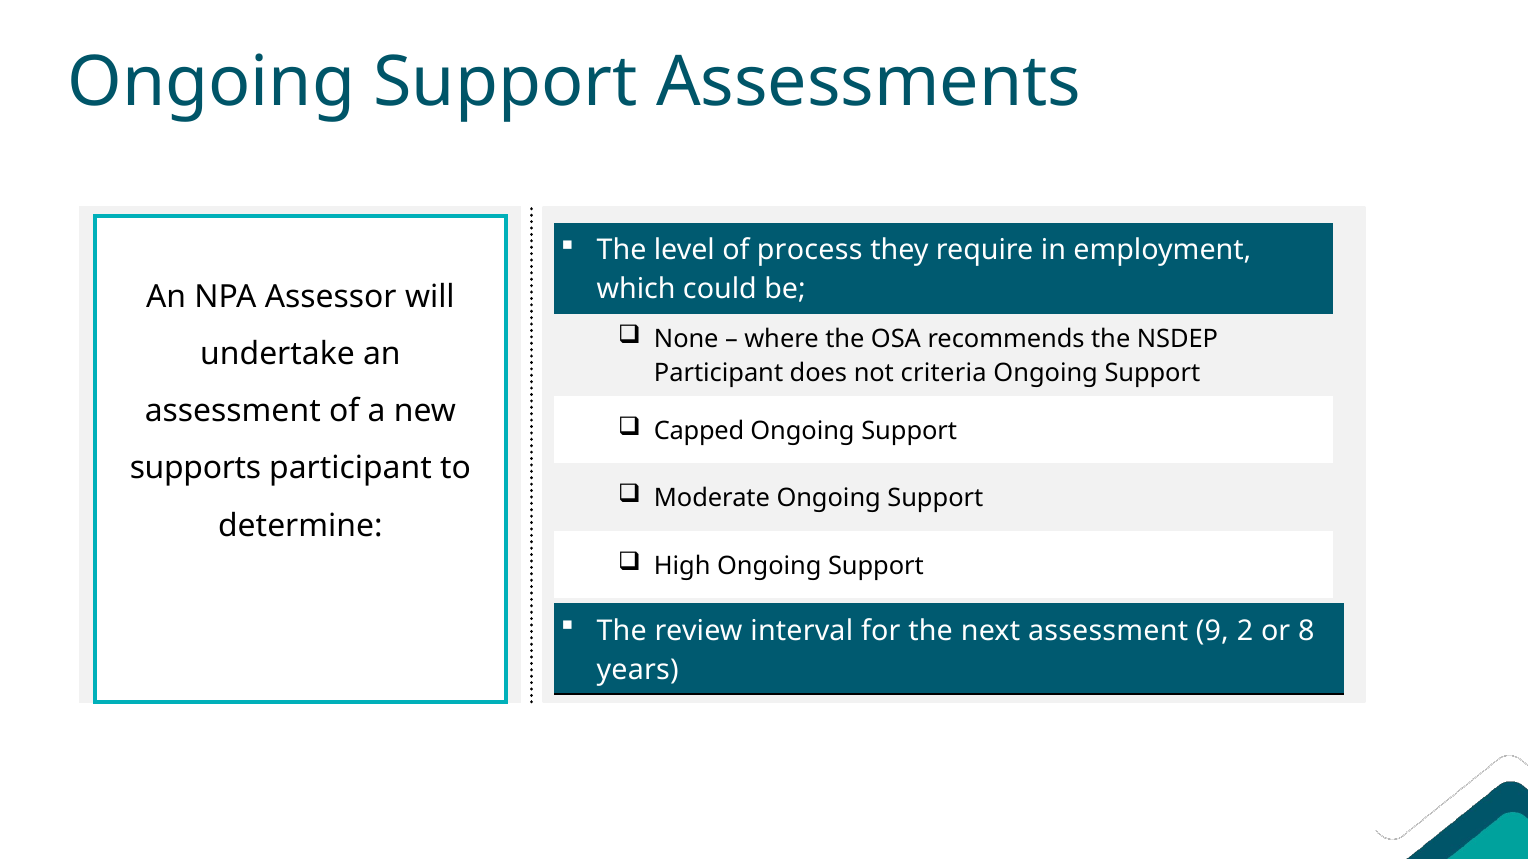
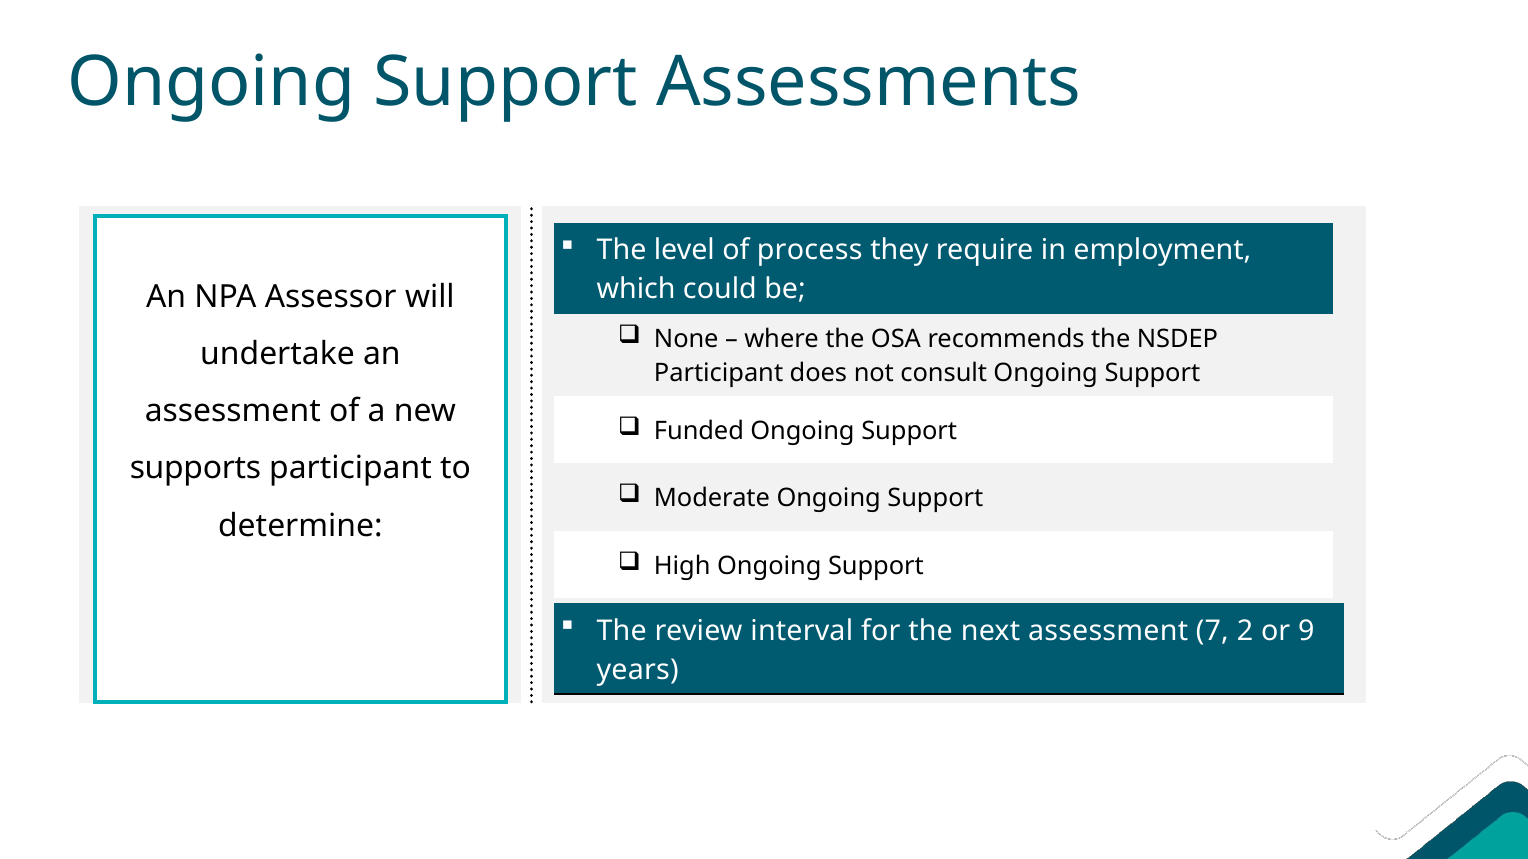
criteria: criteria -> consult (944, 373)
Capped: Capped -> Funded (699, 431)
9: 9 -> 7 (1212, 631)
8: 8 -> 9 (1306, 631)
